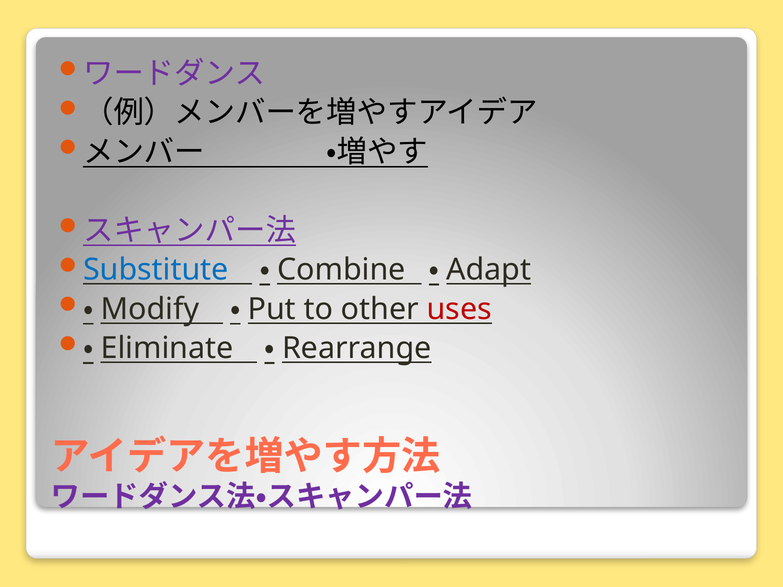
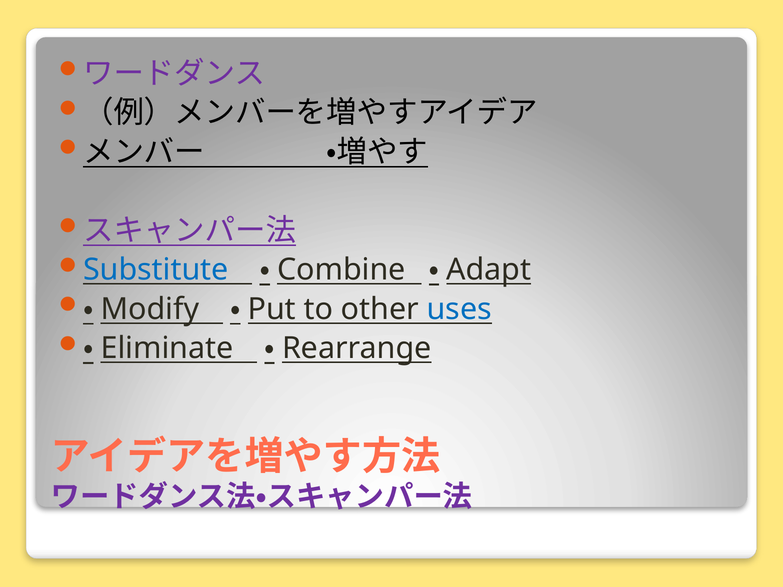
uses colour: red -> blue (459, 309)
